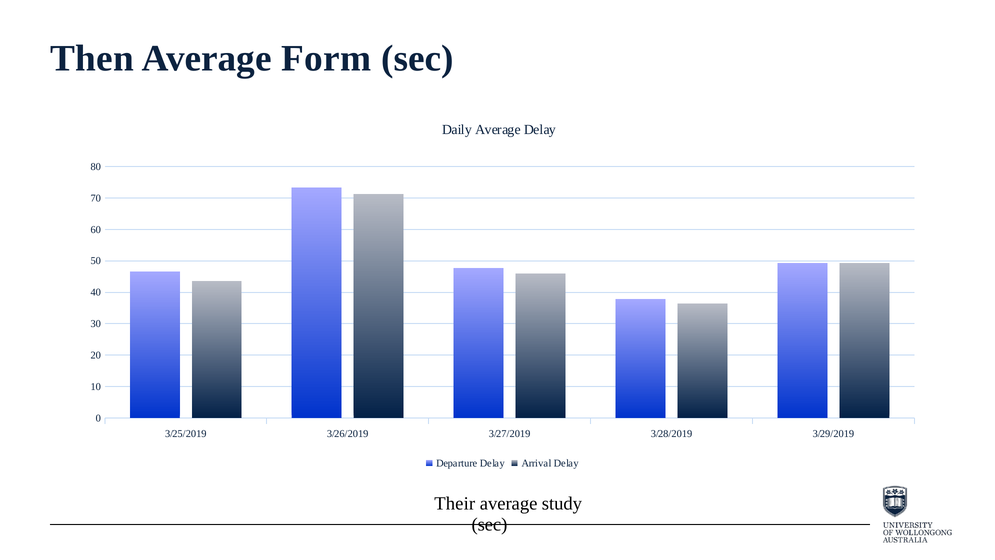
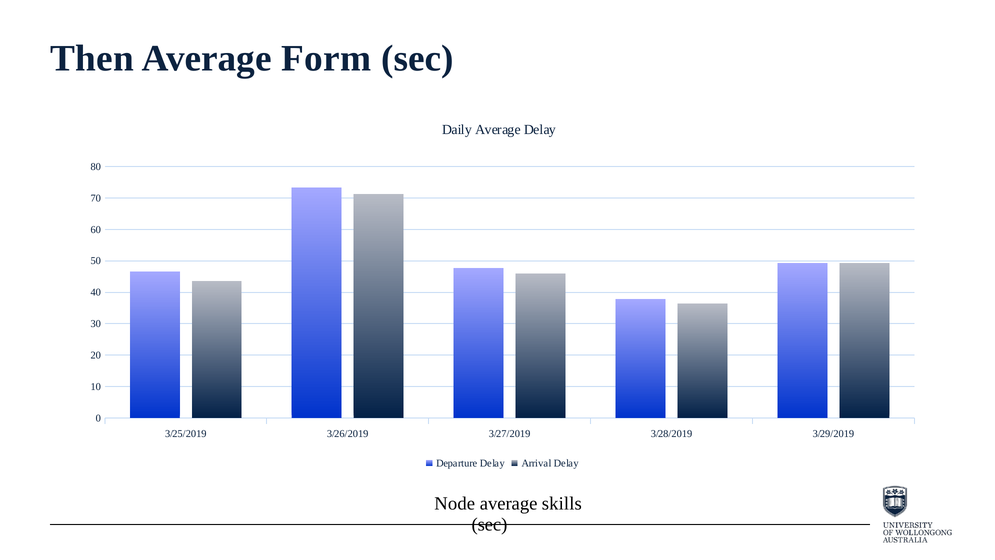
Their: Their -> Node (455, 503)
study: study -> skills (562, 503)
